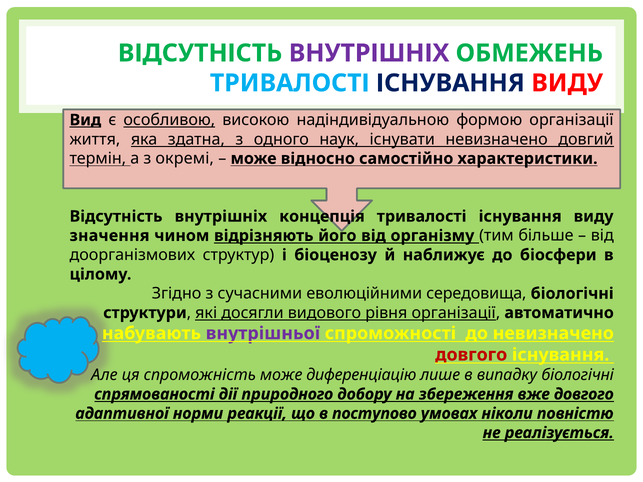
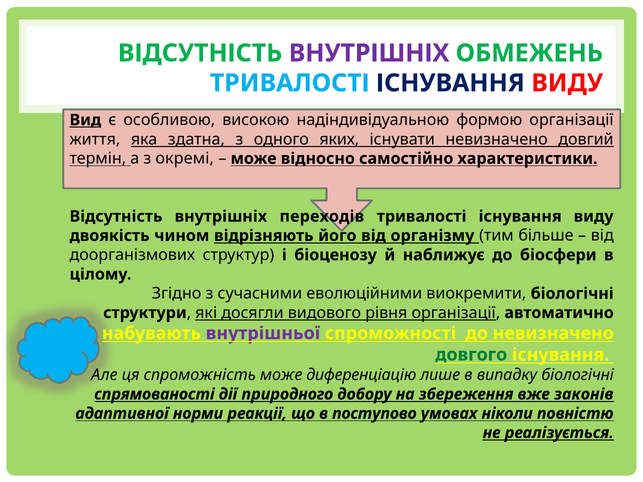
особливою underline: present -> none (169, 120)
наук: наук -> яких (339, 139)
концепція: концепція -> переходів (322, 217)
значення: значення -> двоякість (110, 236)
середовища: середовища -> виокремити (476, 294)
довгого colour: red -> green (471, 355)
вже довгого: довгого -> законів (584, 394)
